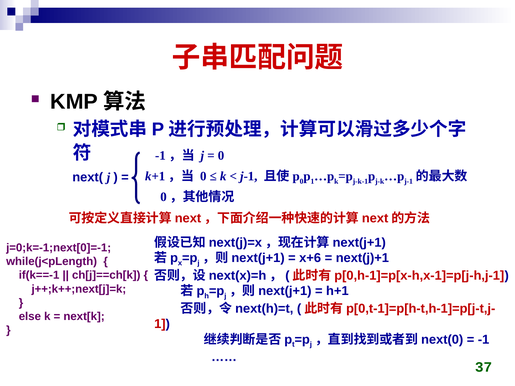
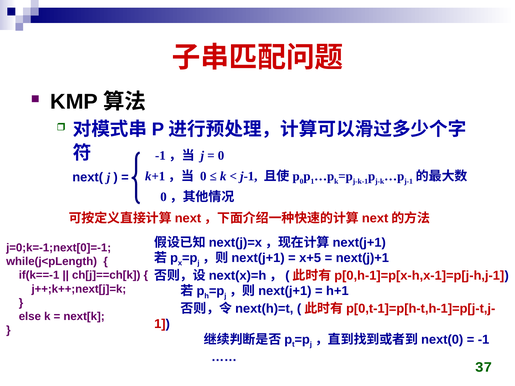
x+6: x+6 -> x+5 (310, 258)
